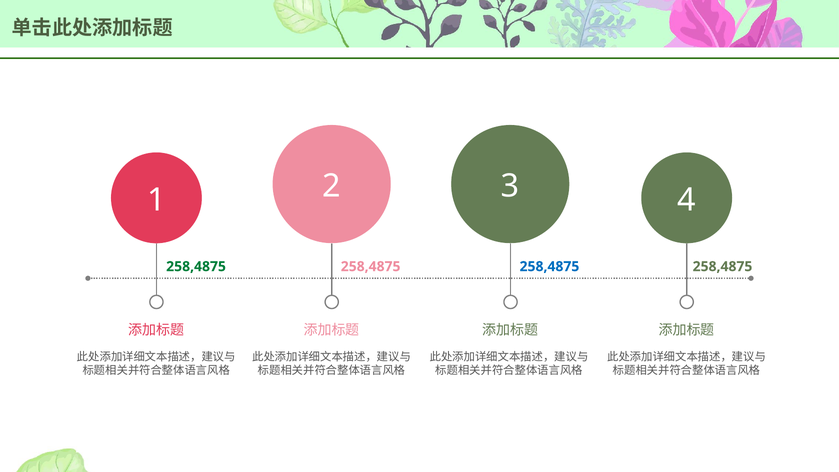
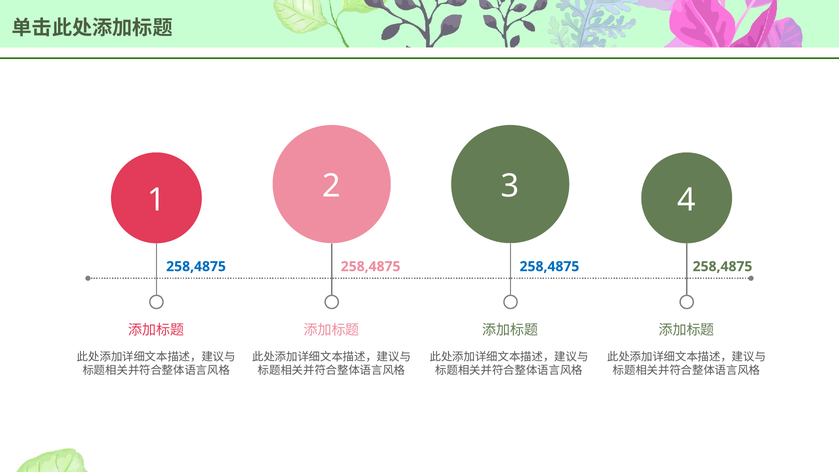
258,4875 colour: green -> blue (196, 267)
